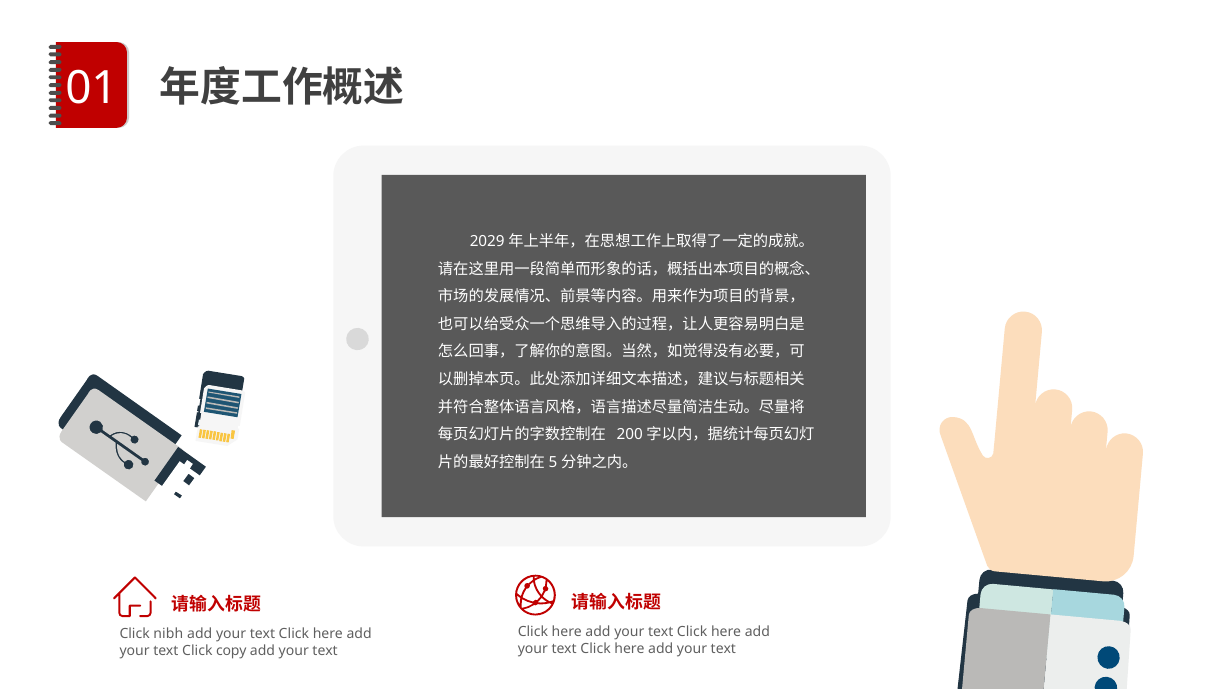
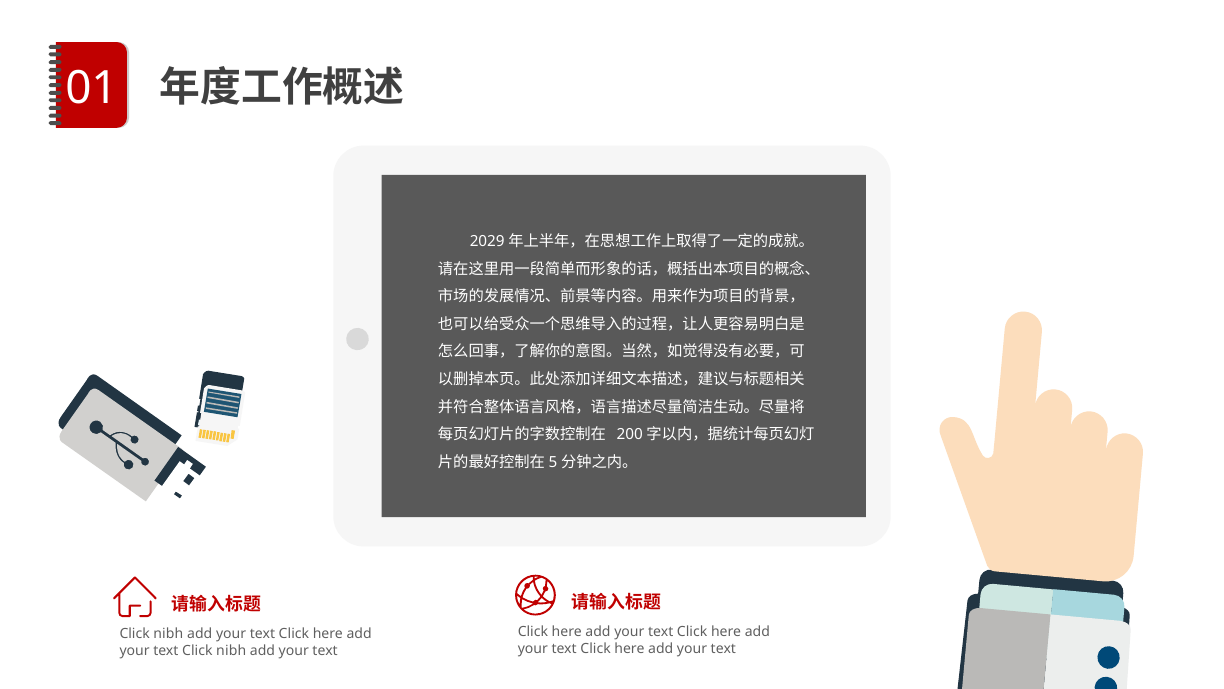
text Click copy: copy -> nibh (231, 650)
